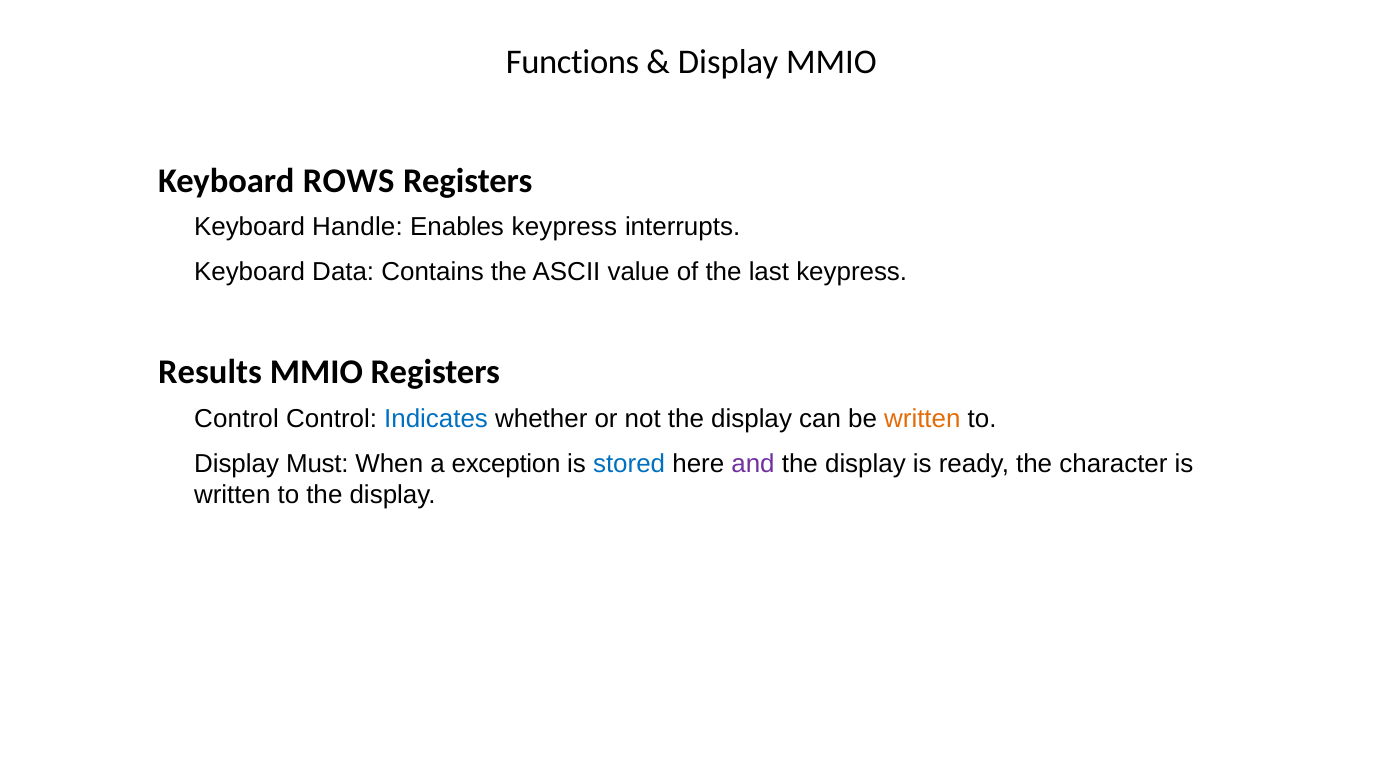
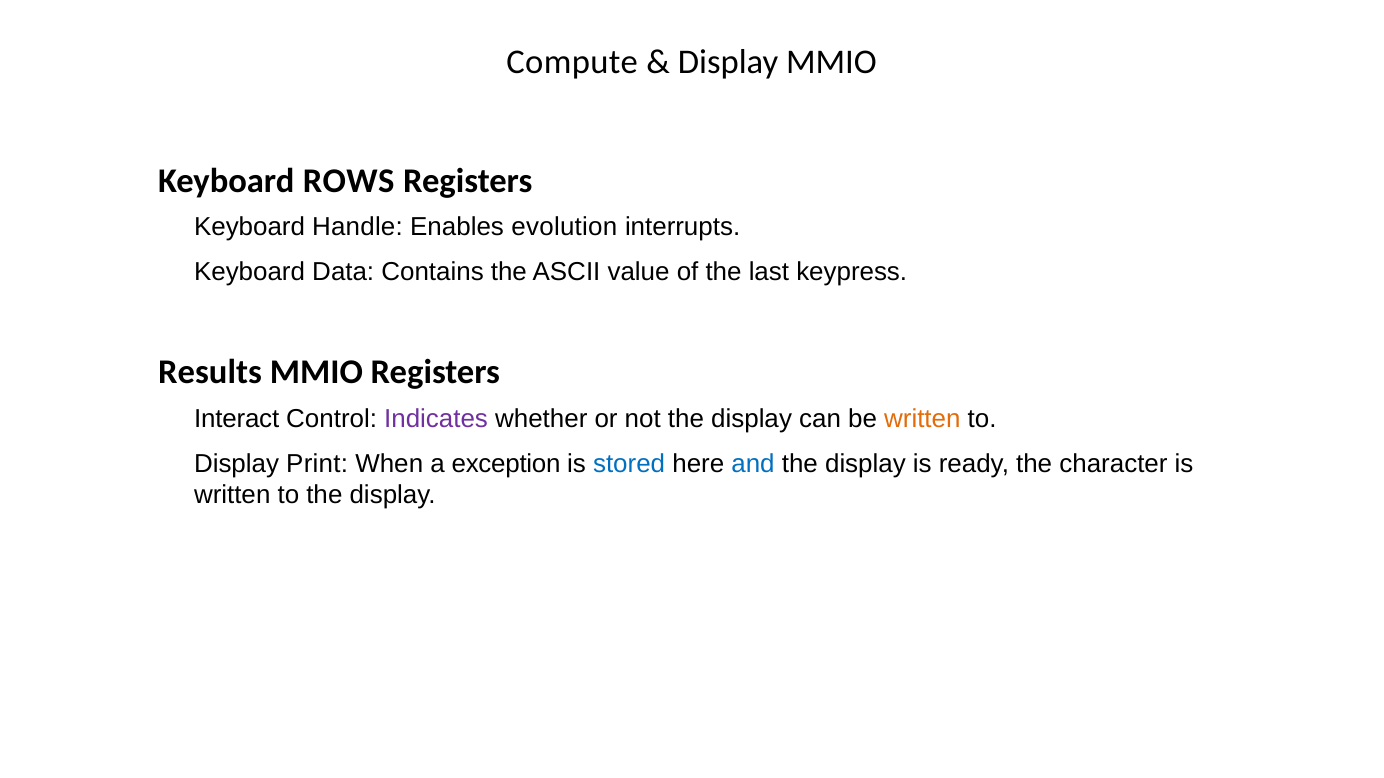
Functions: Functions -> Compute (572, 62)
Enables keypress: keypress -> evolution (564, 227)
Control: Control -> Interact (237, 419)
Indicates colour: blue -> purple (436, 419)
Must: Must -> Print (317, 464)
and colour: purple -> blue (753, 464)
